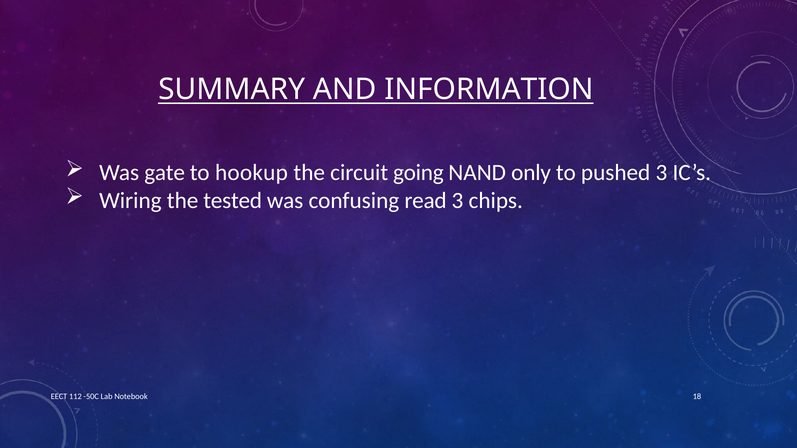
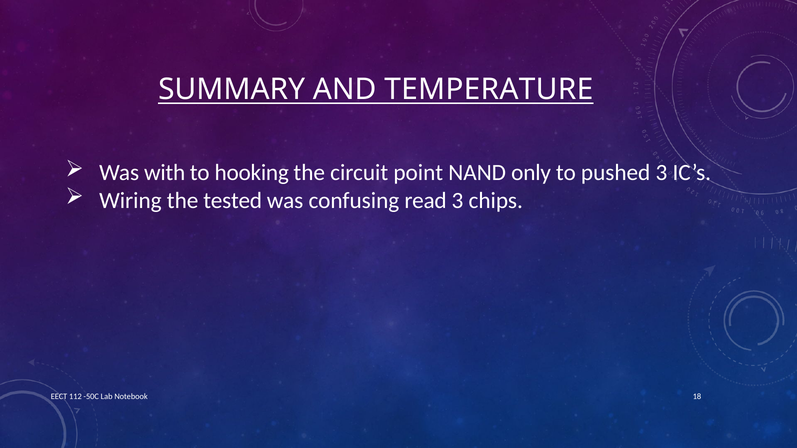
INFORMATION: INFORMATION -> TEMPERATURE (489, 90)
gate: gate -> with (165, 173)
hookup: hookup -> hooking (252, 173)
going: going -> point (418, 173)
